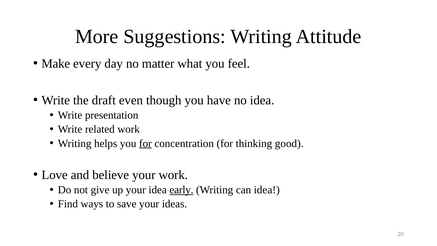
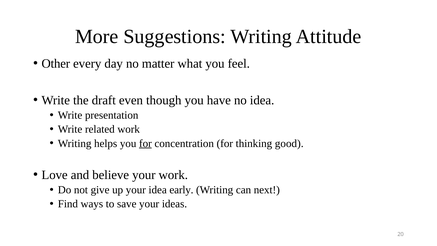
Make: Make -> Other (56, 63)
early underline: present -> none (181, 190)
can idea: idea -> next (267, 190)
